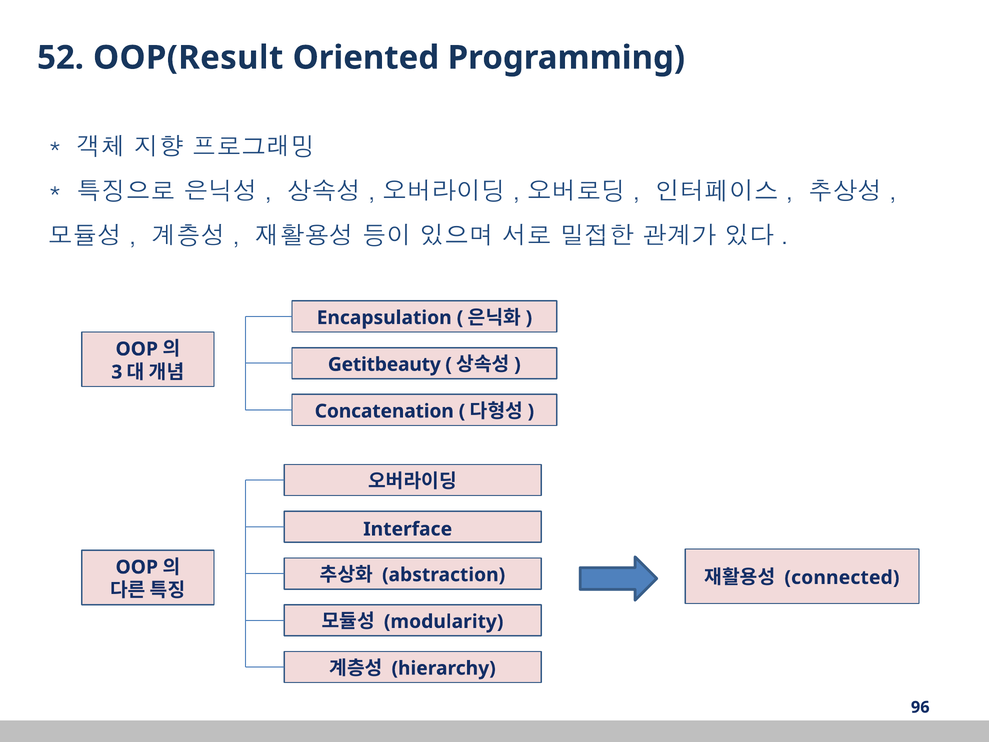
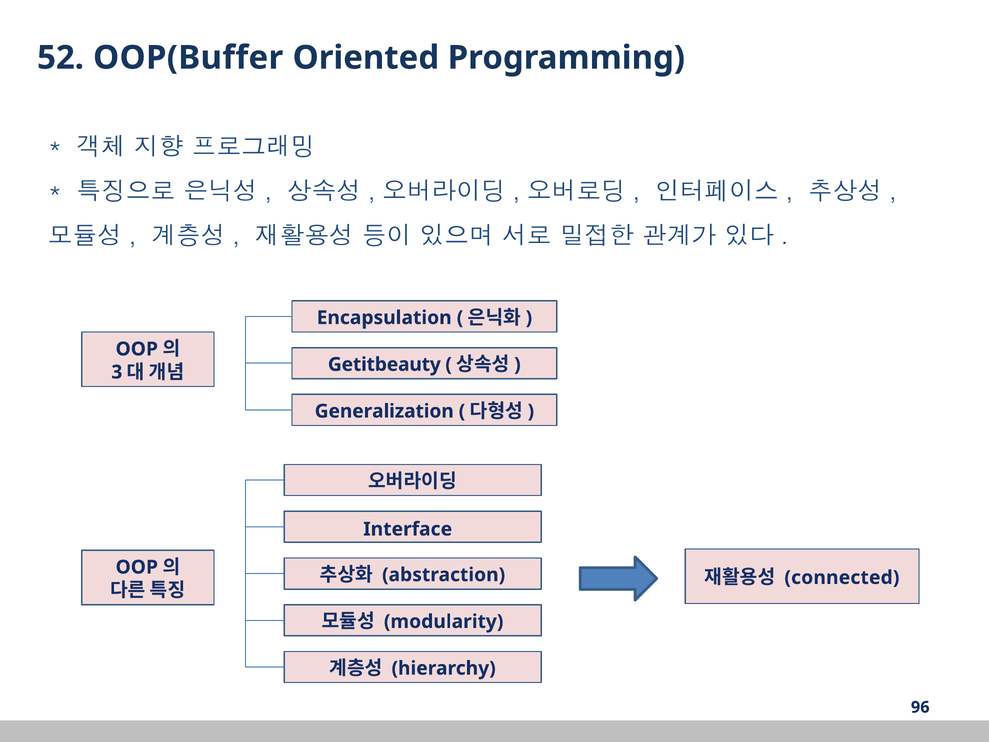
OOP(Result: OOP(Result -> OOP(Buffer (188, 58)
Concatenation: Concatenation -> Generalization (384, 411)
